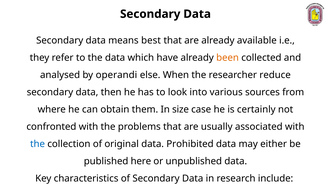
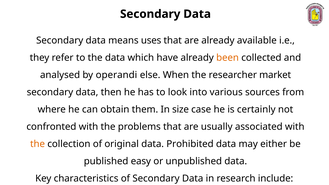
best: best -> uses (151, 40)
reduce: reduce -> market (275, 75)
the colour: blue -> orange (38, 144)
here: here -> easy (141, 161)
